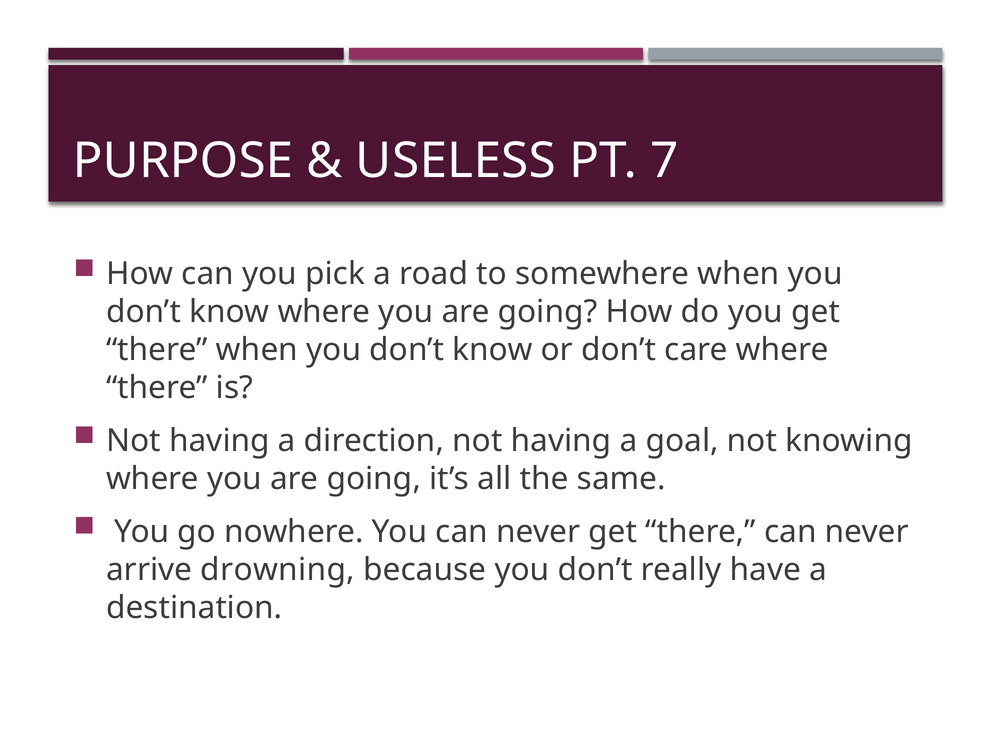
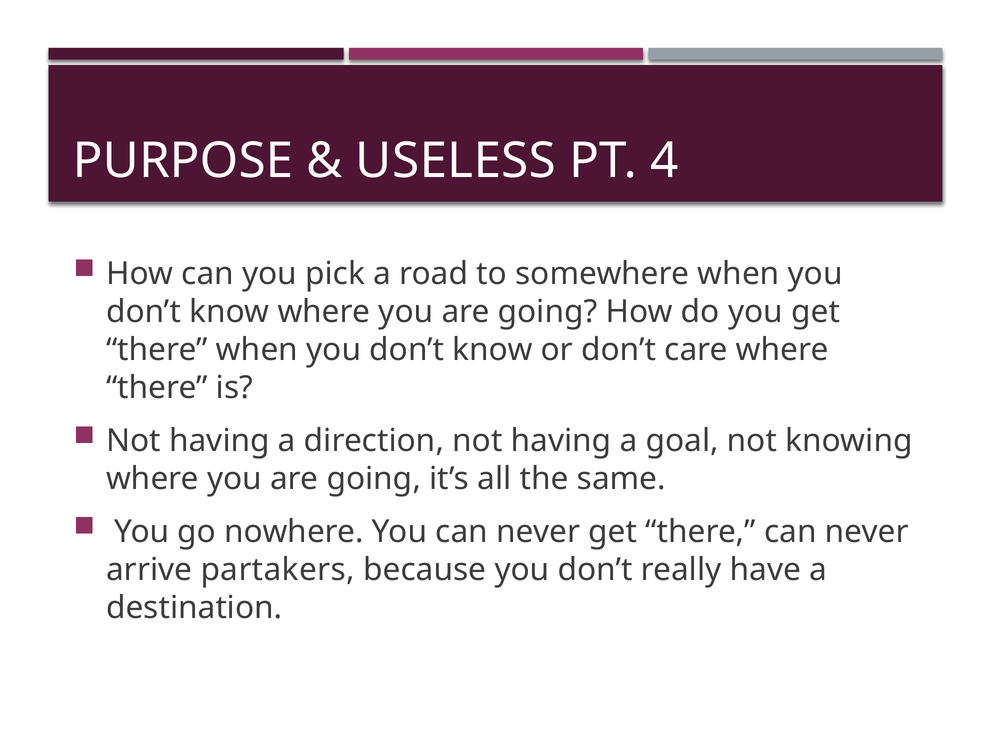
7: 7 -> 4 (664, 161)
drowning: drowning -> partakers (278, 570)
